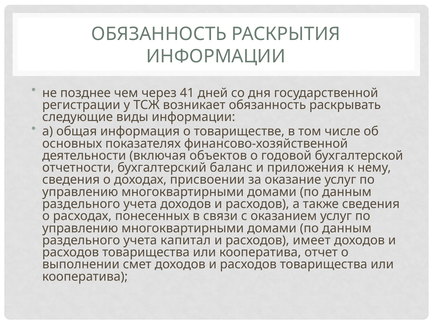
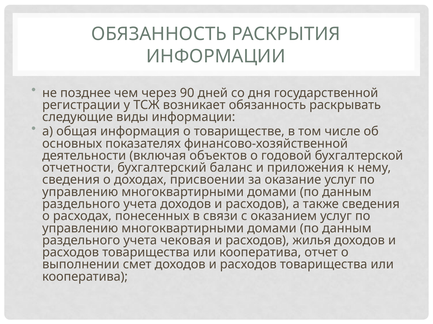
41: 41 -> 90 (187, 93)
капитал: капитал -> чековая (186, 241)
имеет: имеет -> жилья (312, 241)
